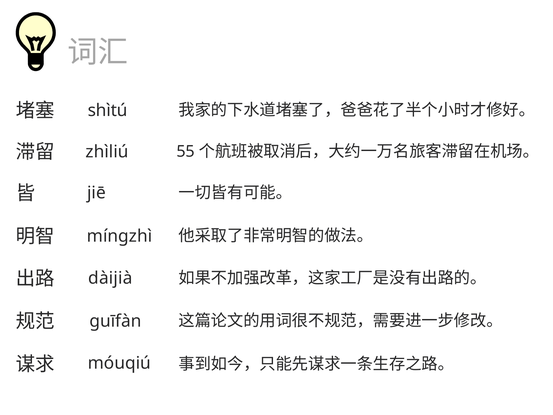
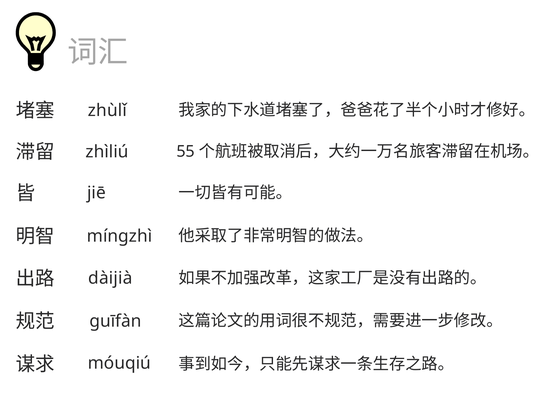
shìtú: shìtú -> zhùlǐ (107, 110)
